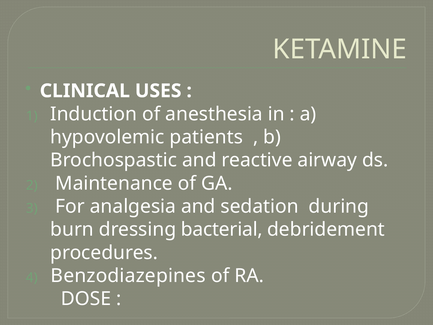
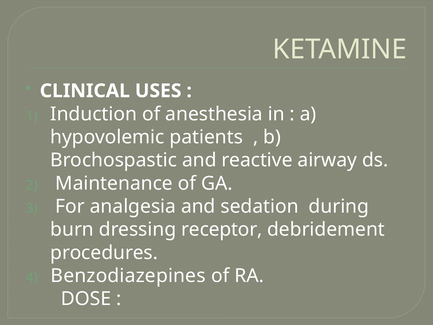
bacterial: bacterial -> receptor (222, 229)
